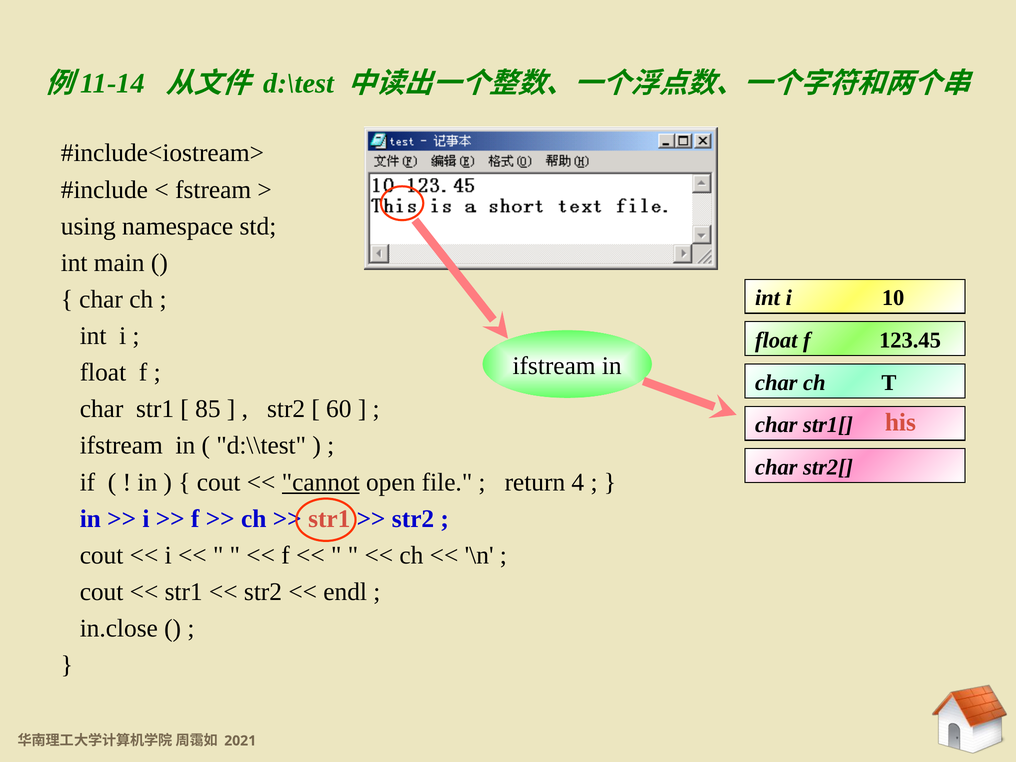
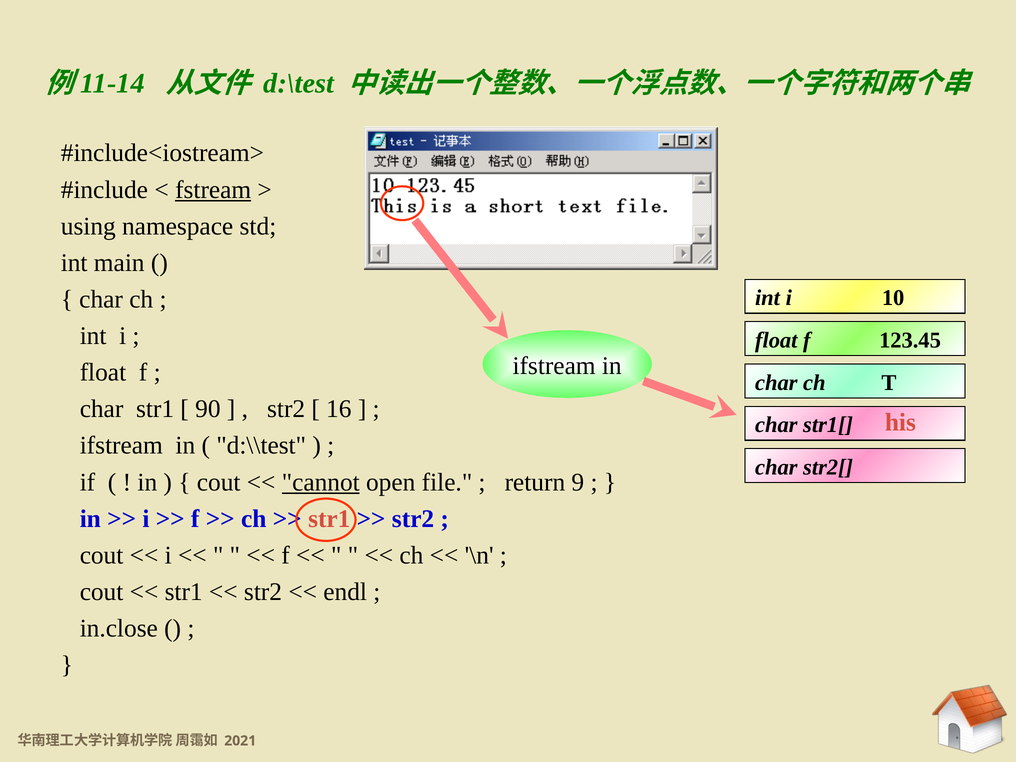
fstream underline: none -> present (213, 190)
85: 85 -> 90 (208, 409)
60: 60 -> 16 (339, 409)
4: 4 -> 9 (578, 482)
